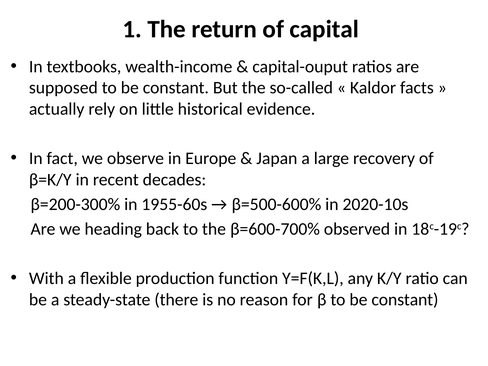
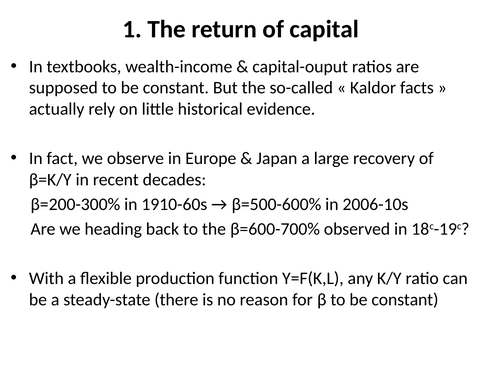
1955-60s: 1955-60s -> 1910-60s (174, 204)
2020-10s: 2020-10s -> 2006-10s (375, 204)
